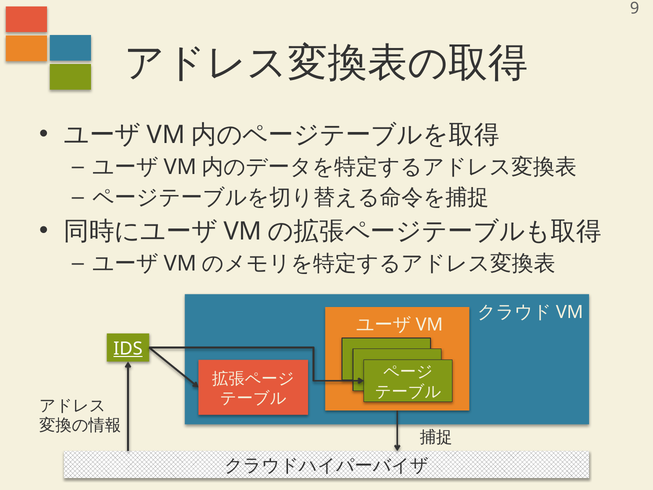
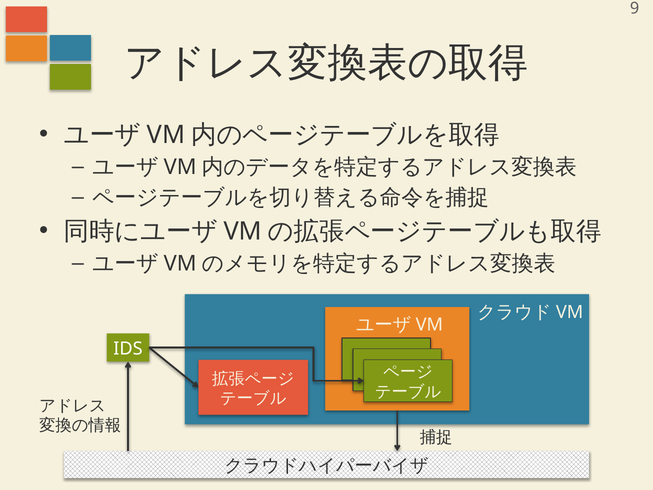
IDS underline: present -> none (128, 349)
